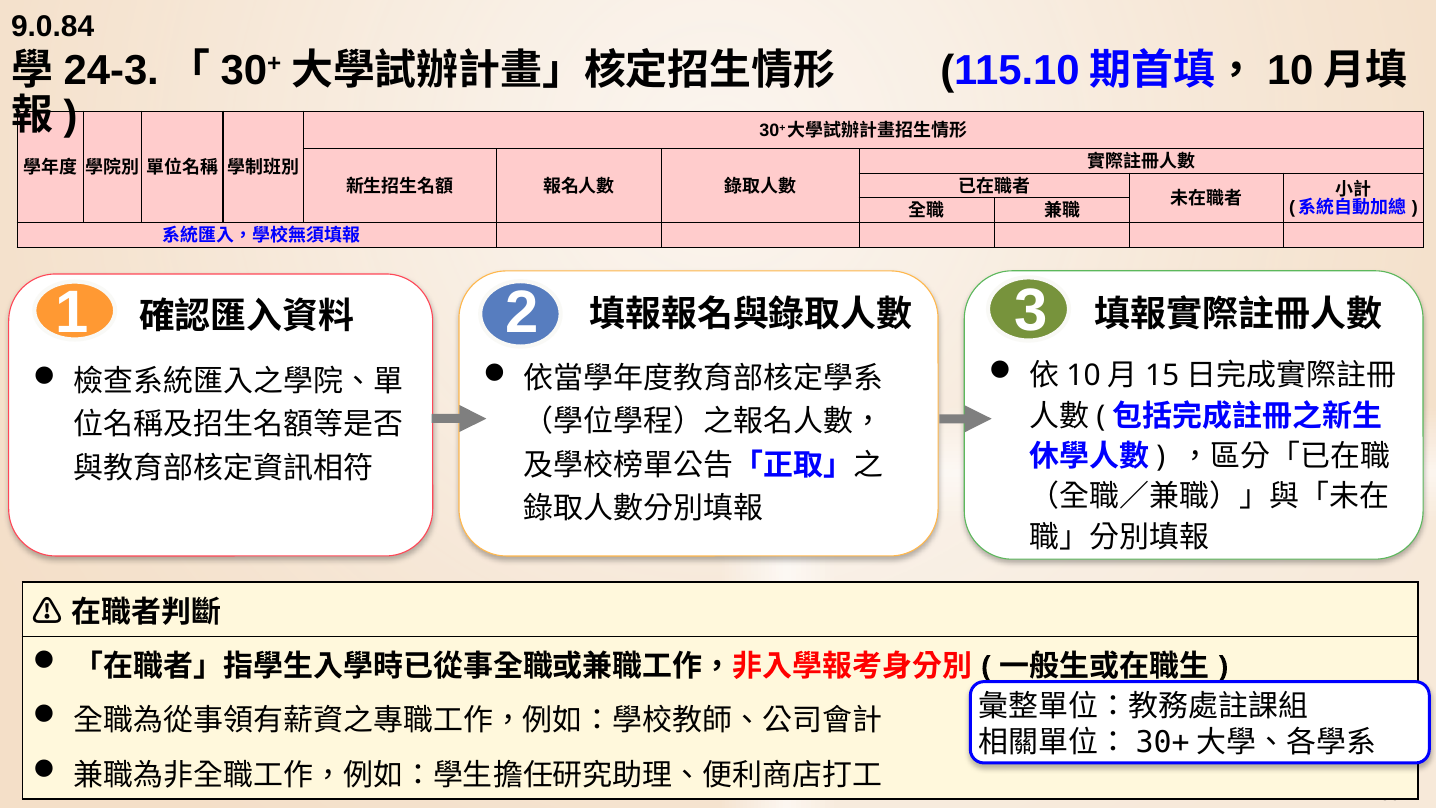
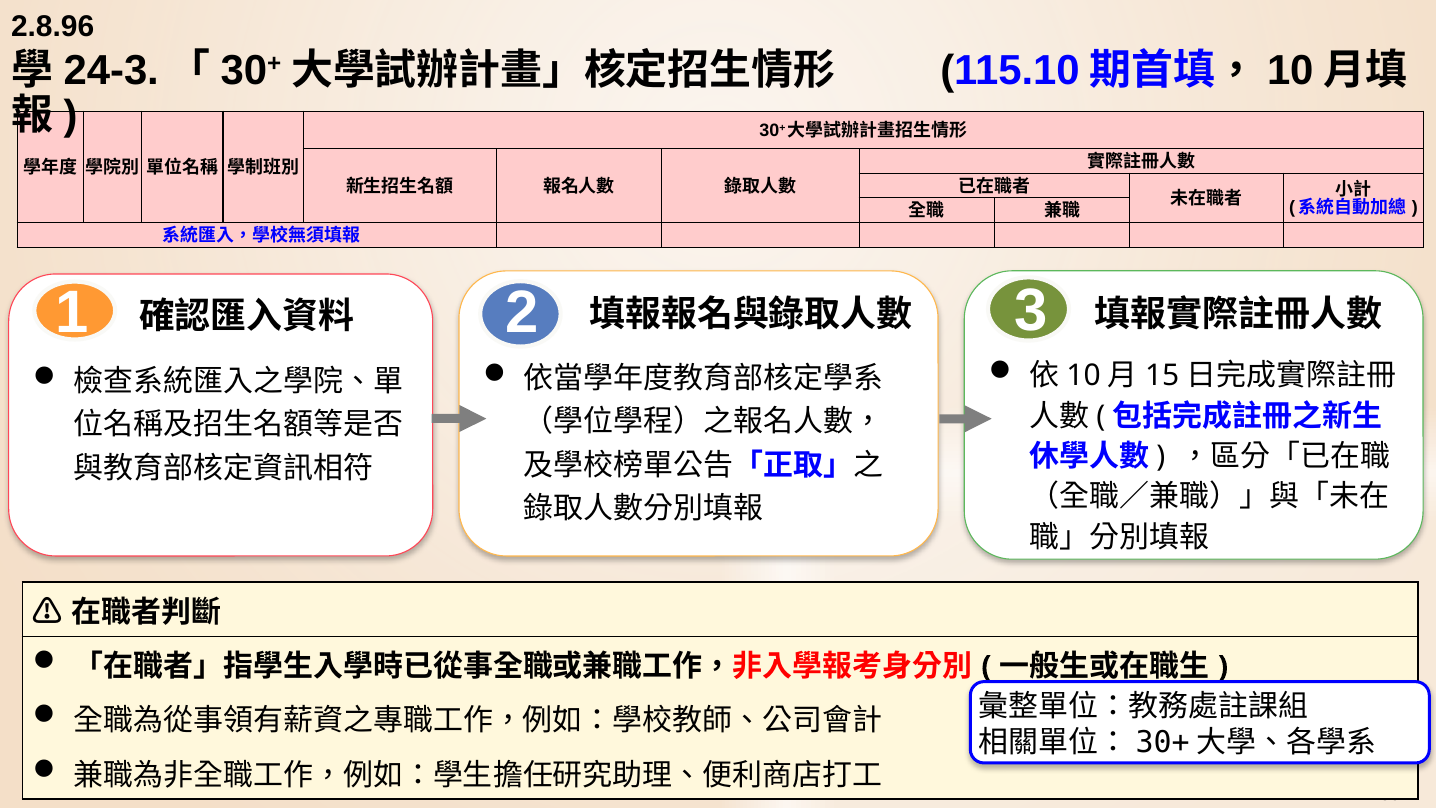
9.0.84: 9.0.84 -> 2.8.96 (53, 26)
